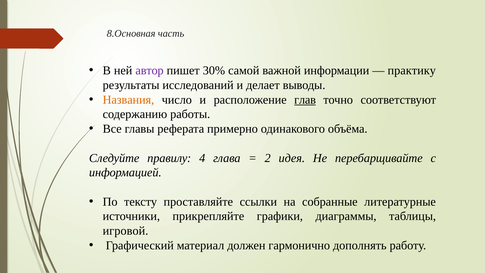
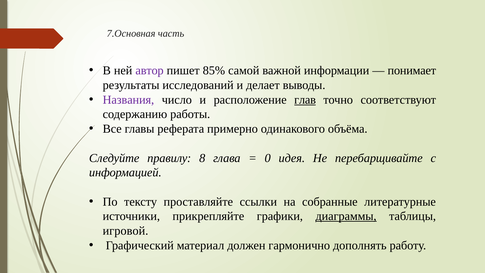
8.Основная: 8.Основная -> 7.Основная (131, 33)
30%: 30% -> 85% (214, 71)
практику: практику -> понимает (412, 71)
Названия colour: orange -> purple (128, 100)
4: 4 -> 8 (202, 158)
2: 2 -> 0 (268, 158)
диаграммы underline: none -> present (346, 216)
